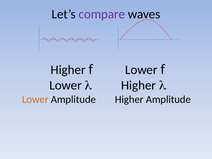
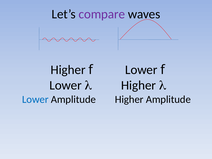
Lower colour: orange -> blue (35, 99)
